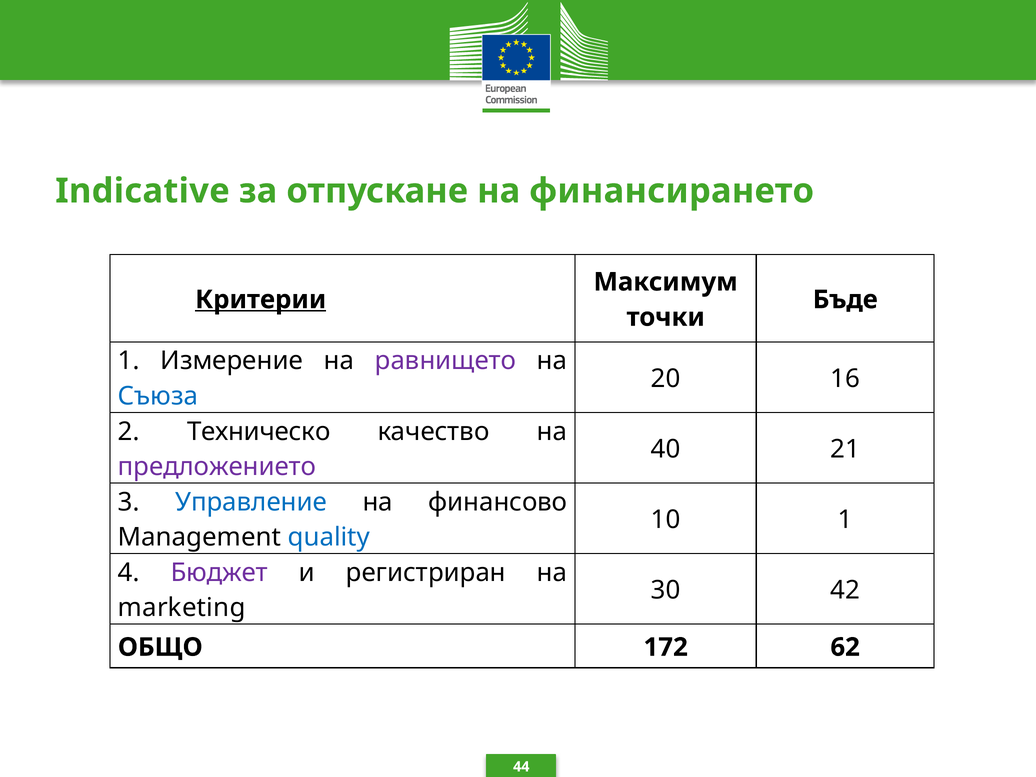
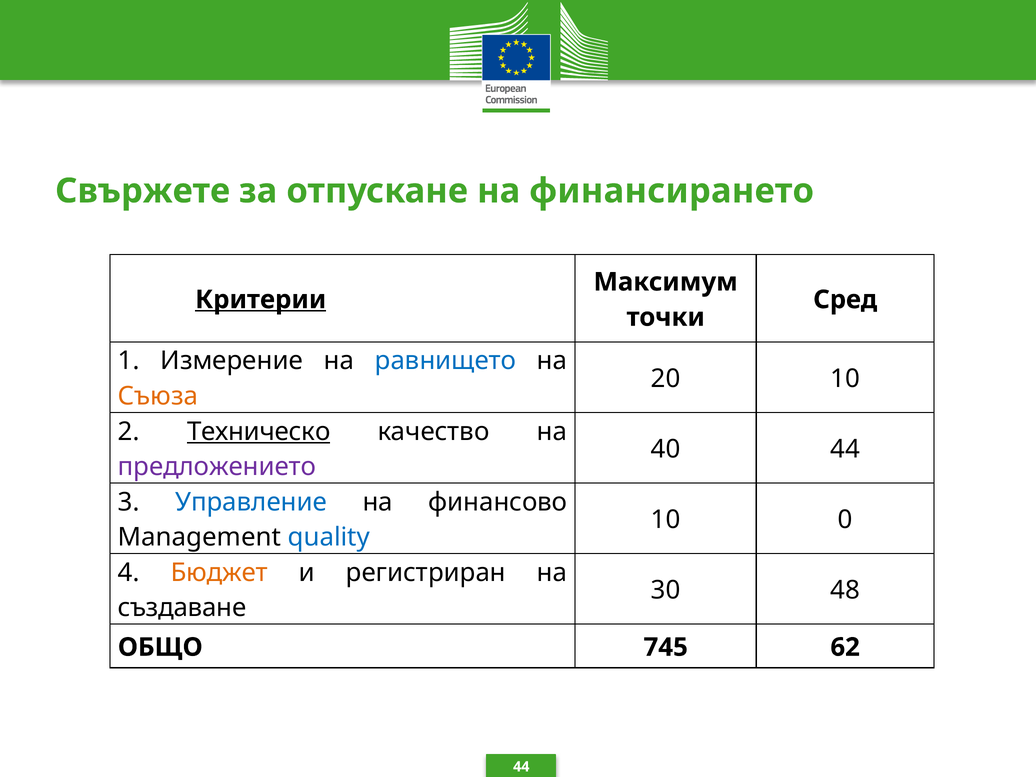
Indicative: Indicative -> Свържете (143, 191)
Бъде: Бъде -> Сред (845, 300)
равнището colour: purple -> blue (446, 361)
20 16: 16 -> 10 (845, 379)
Съюза colour: blue -> orange (158, 396)
Техническо underline: none -> present (259, 431)
40 21: 21 -> 44 (845, 449)
10 1: 1 -> 0 (845, 520)
Бюджет colour: purple -> orange (219, 573)
42: 42 -> 48 (845, 590)
marketing: marketing -> създаване (182, 608)
172: 172 -> 745 (666, 647)
